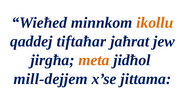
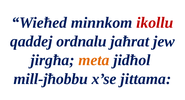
ikollu colour: orange -> red (155, 23)
tiftaħar: tiftaħar -> ordnalu (81, 41)
mill-dejjem: mill-dejjem -> mill-jħobbu (51, 79)
